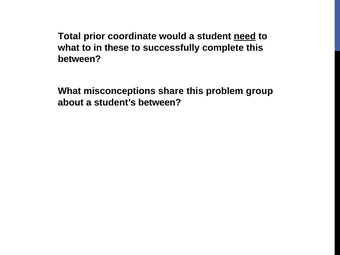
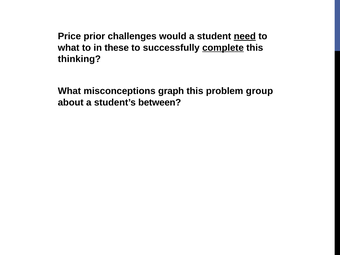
Total: Total -> Price (69, 36)
coordinate: coordinate -> challenges (132, 36)
complete underline: none -> present (223, 48)
between: between -> thinking (79, 59)
share: share -> graph (171, 91)
